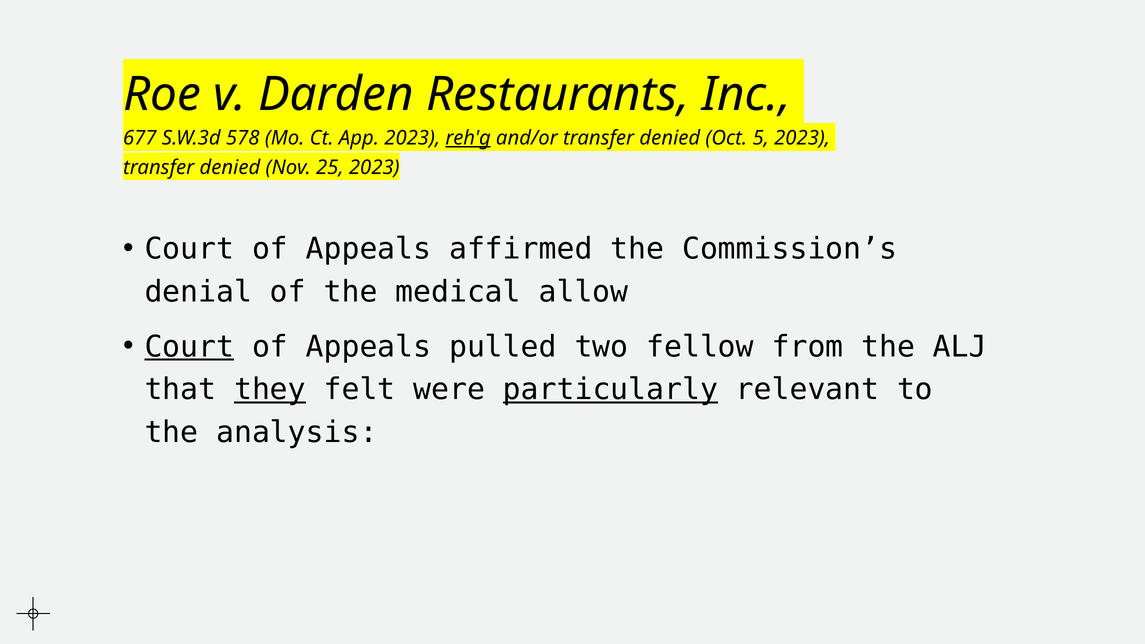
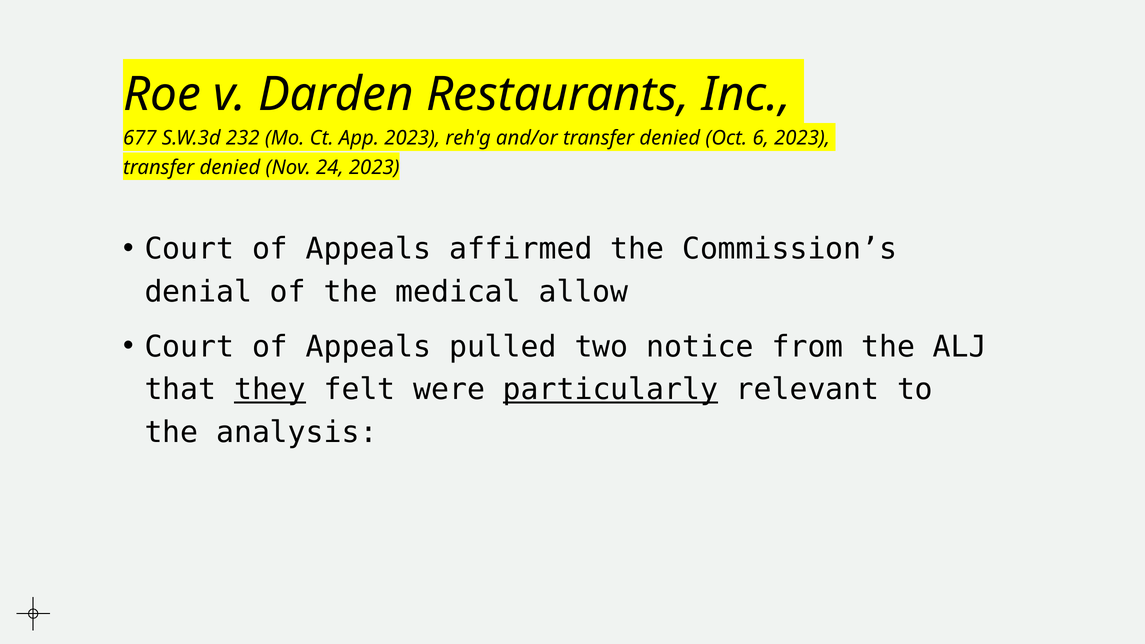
578: 578 -> 232 (243, 138)
reh'g underline: present -> none (468, 138)
5: 5 -> 6 (761, 138)
25: 25 -> 24 (330, 167)
Court underline: present -> none (189, 347)
fellow: fellow -> notice (700, 347)
